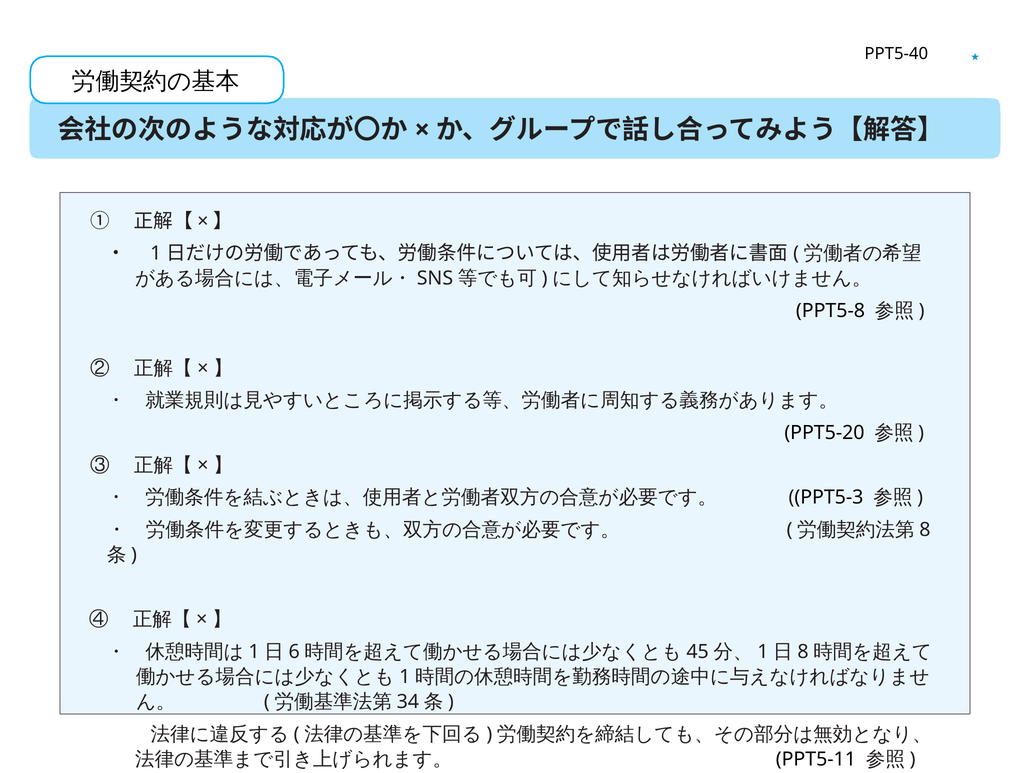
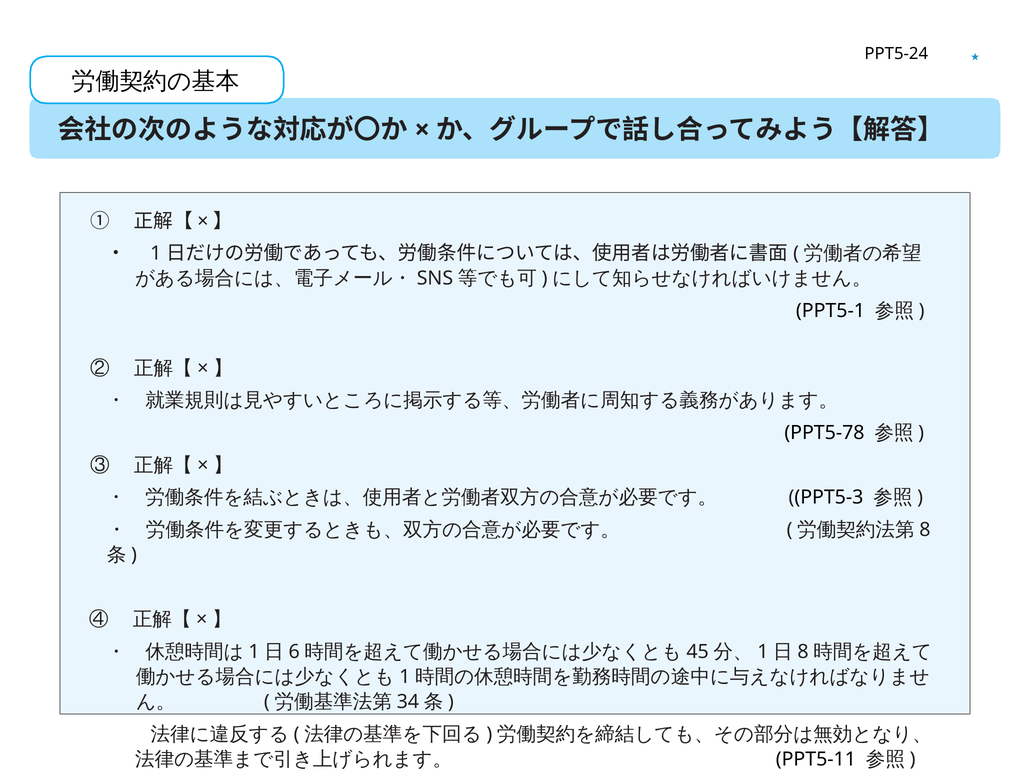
PPT5-40: PPT5-40 -> PPT5-24 (896, 54)
PPT5-8: PPT5-8 -> PPT5-1 (830, 311)
PPT5-20: PPT5-20 -> PPT5-78 (824, 433)
